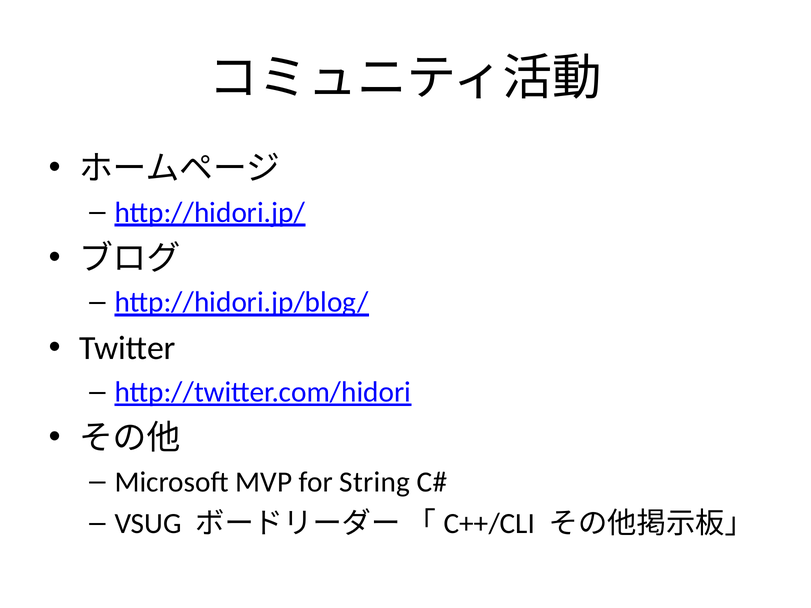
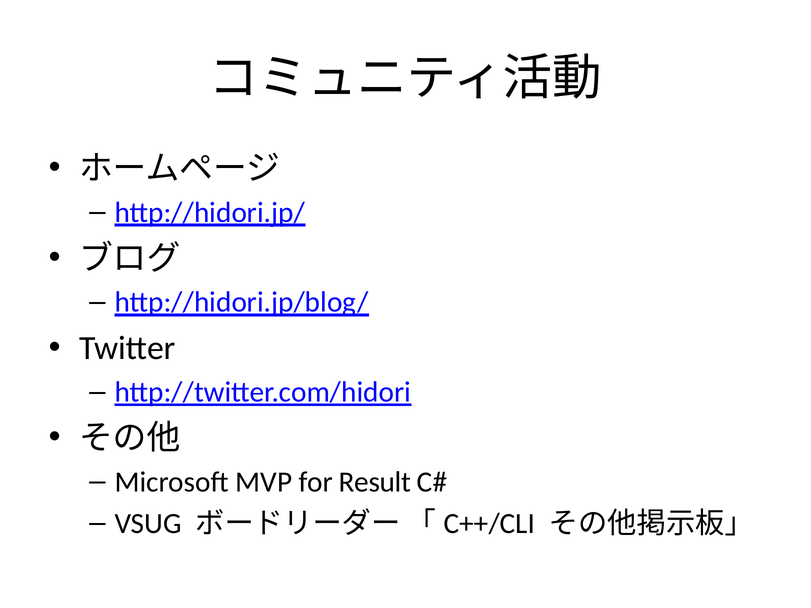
String: String -> Result (375, 482)
